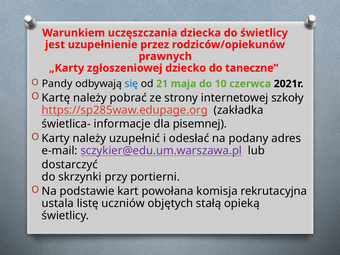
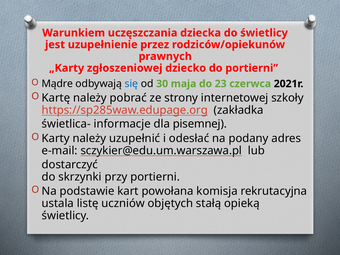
do taneczne: taneczne -> portierni (252, 68)
Pandy: Pandy -> Mądre (57, 84)
21: 21 -> 30 (162, 84)
10: 10 -> 23 (221, 84)
sczykier@edu.um.warszawa.pl colour: purple -> black (161, 151)
